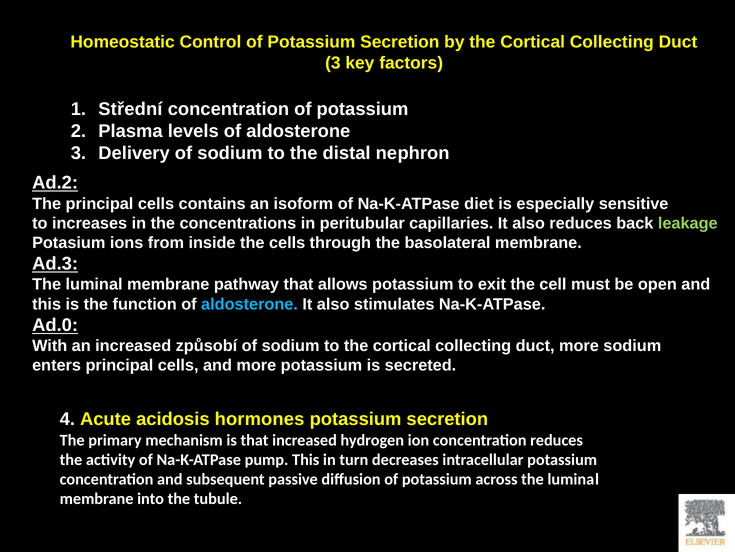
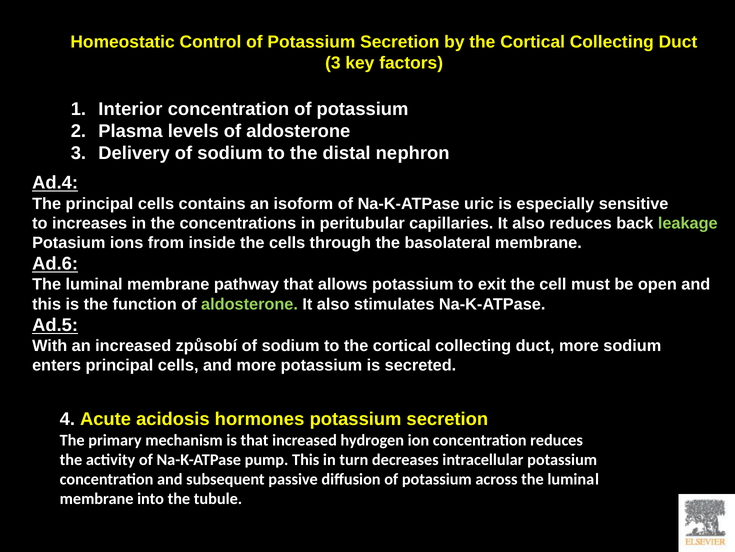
Střední: Střední -> Interior (130, 109)
Ad.2: Ad.2 -> Ad.4 (55, 183)
diet: diet -> uric (479, 203)
Ad.3: Ad.3 -> Ad.6 (55, 263)
aldosterone colour: light blue -> light green (250, 304)
Ad.0: Ad.0 -> Ad.5 (55, 325)
